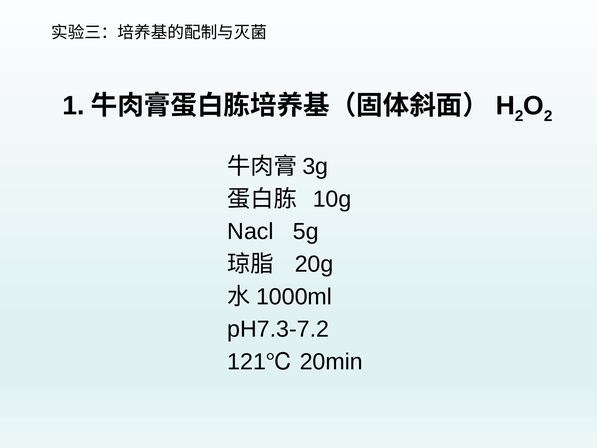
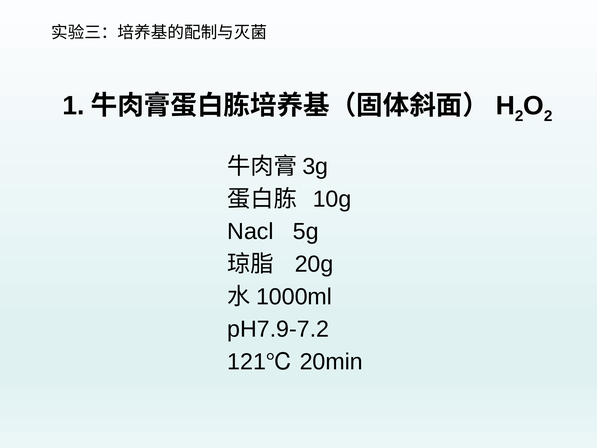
pH7.3-7.2: pH7.3-7.2 -> pH7.9-7.2 (278, 329)
